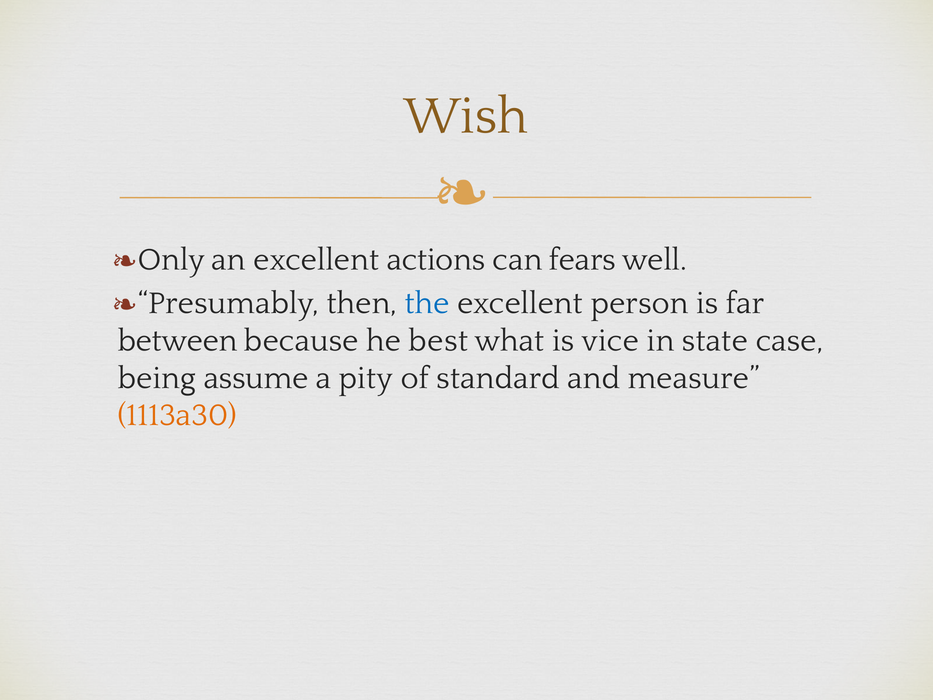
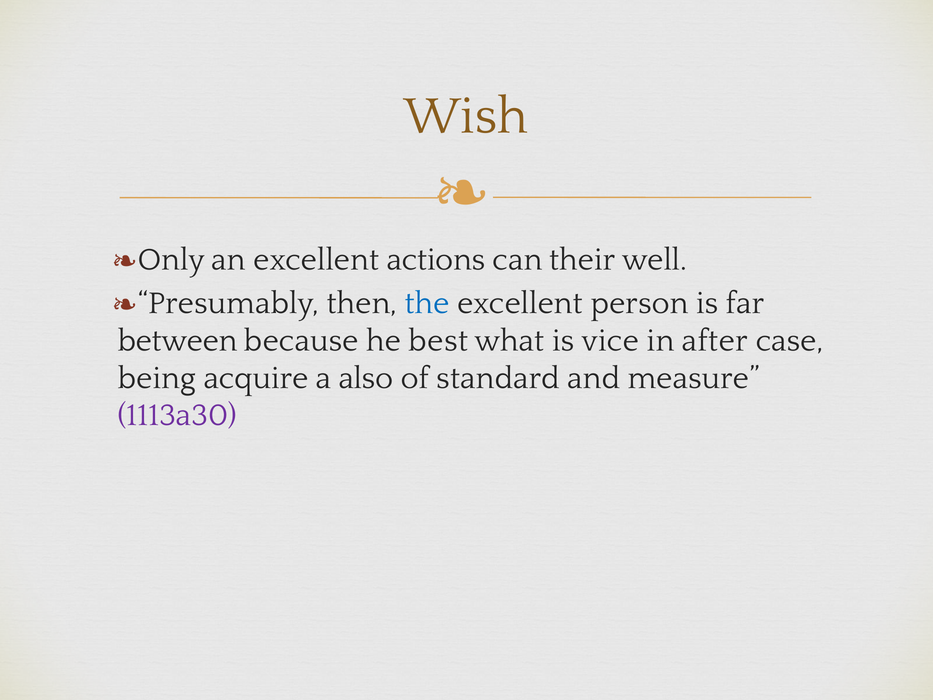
fears: fears -> their (582, 260)
state: state -> after (715, 340)
assume: assume -> acquire (256, 378)
pity: pity -> also (366, 378)
1113a30 colour: orange -> purple (177, 415)
